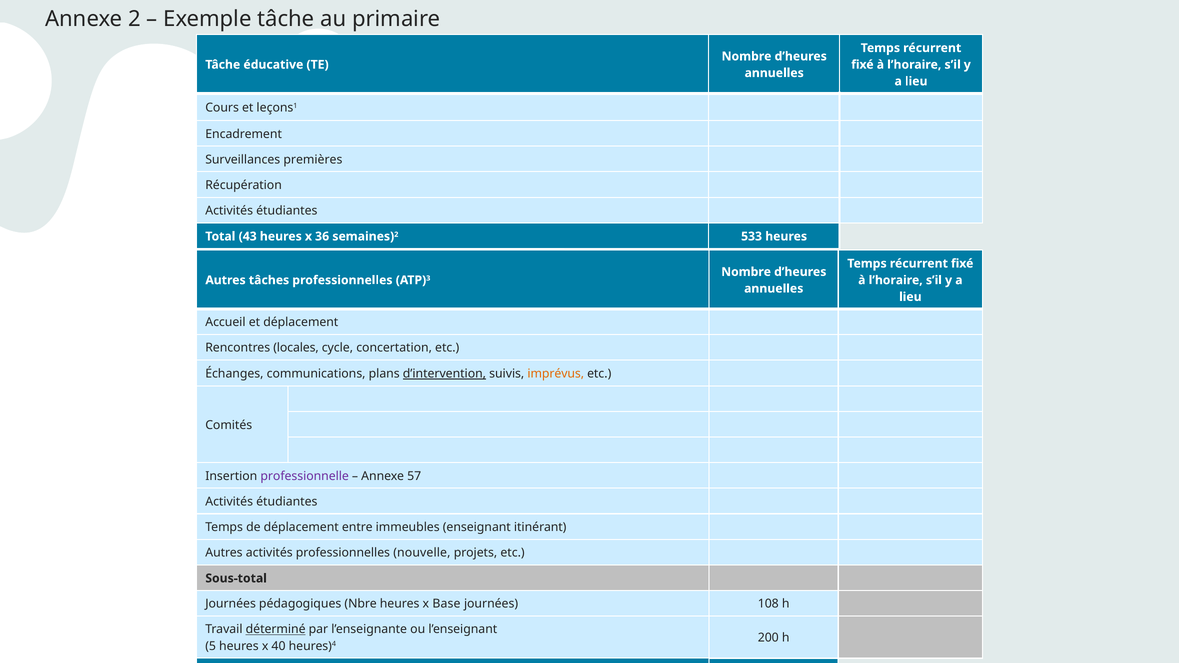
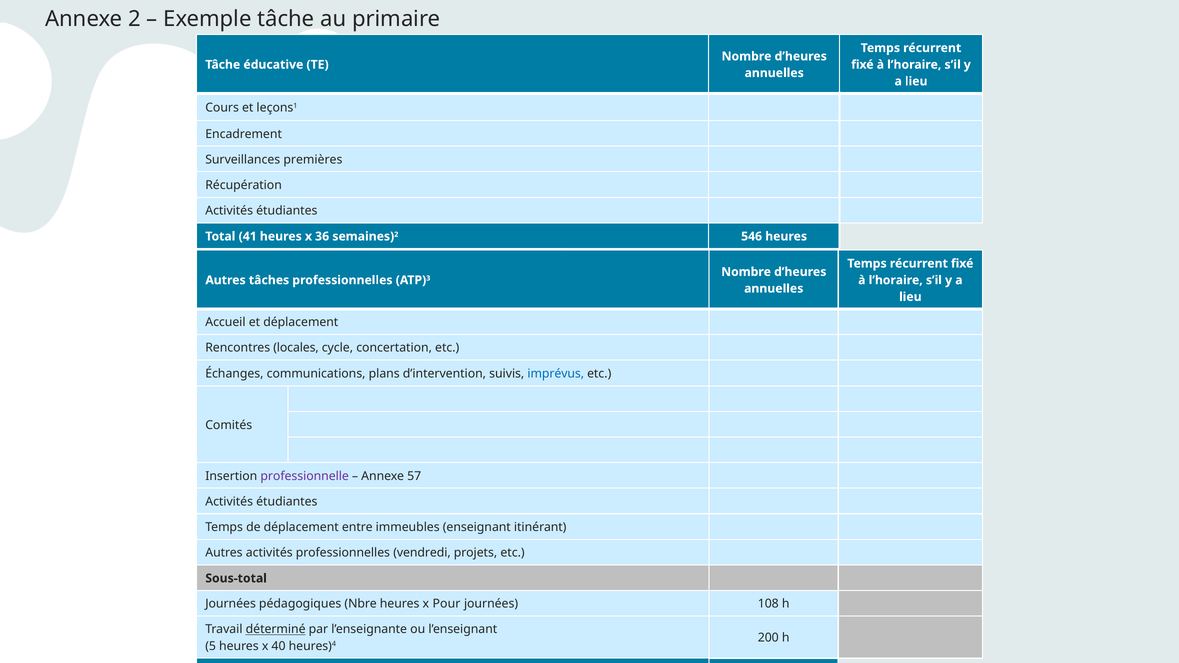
43: 43 -> 41 (248, 236)
533: 533 -> 546 (752, 236)
d’intervention underline: present -> none (444, 374)
imprévus colour: orange -> blue (556, 374)
nouvelle: nouvelle -> vendredi (422, 553)
Base: Base -> Pour (446, 604)
